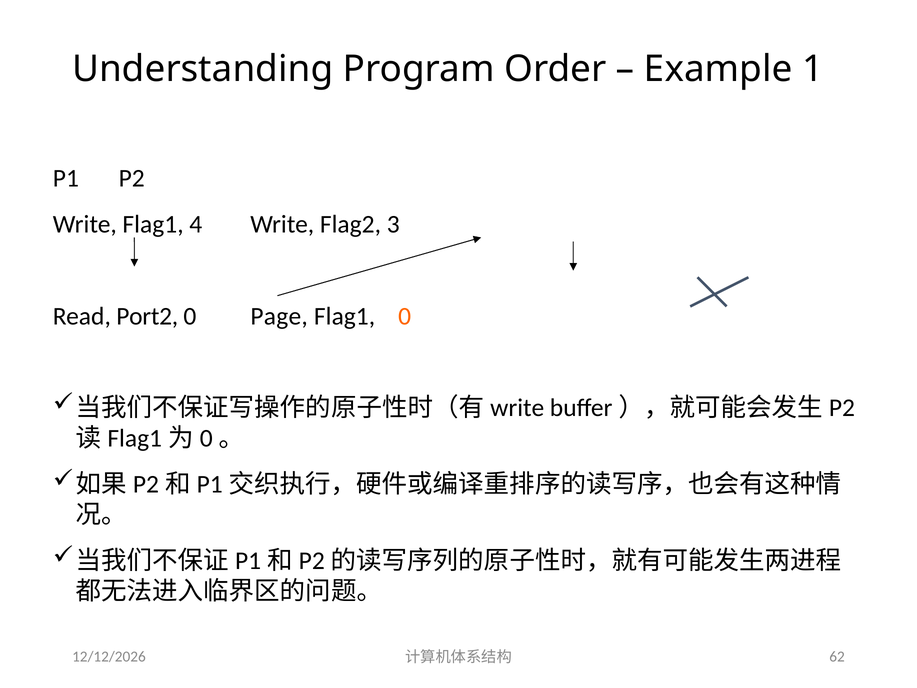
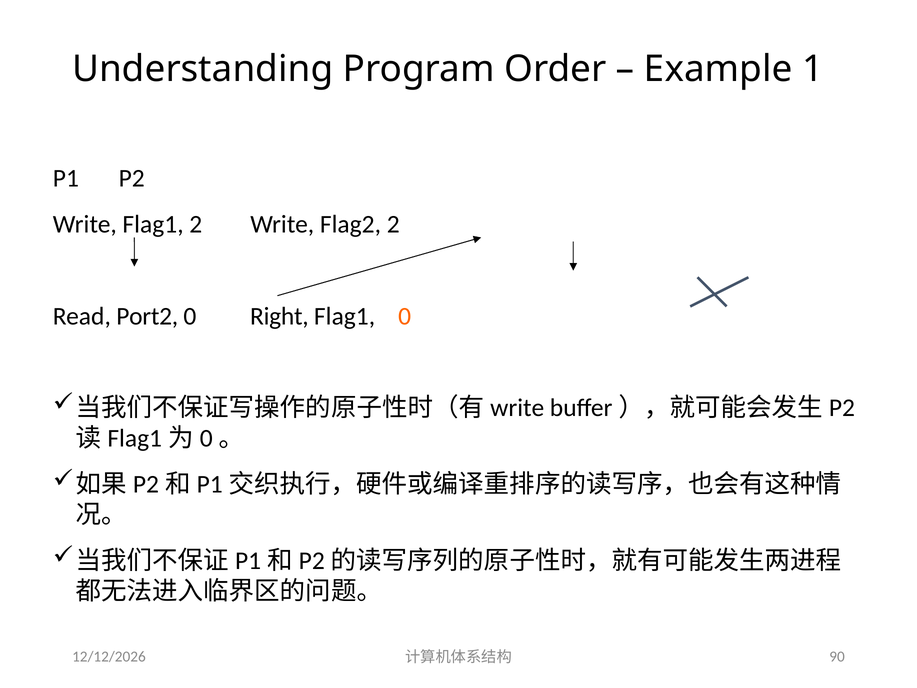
Flag1 4: 4 -> 2 (196, 224)
Flag2 3: 3 -> 2 (393, 224)
Page: Page -> Right (279, 316)
62: 62 -> 90 (837, 657)
